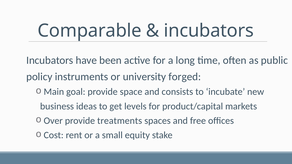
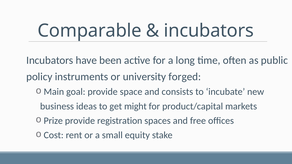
levels: levels -> might (135, 106)
Over: Over -> Prize (53, 121)
treatments: treatments -> registration (120, 121)
